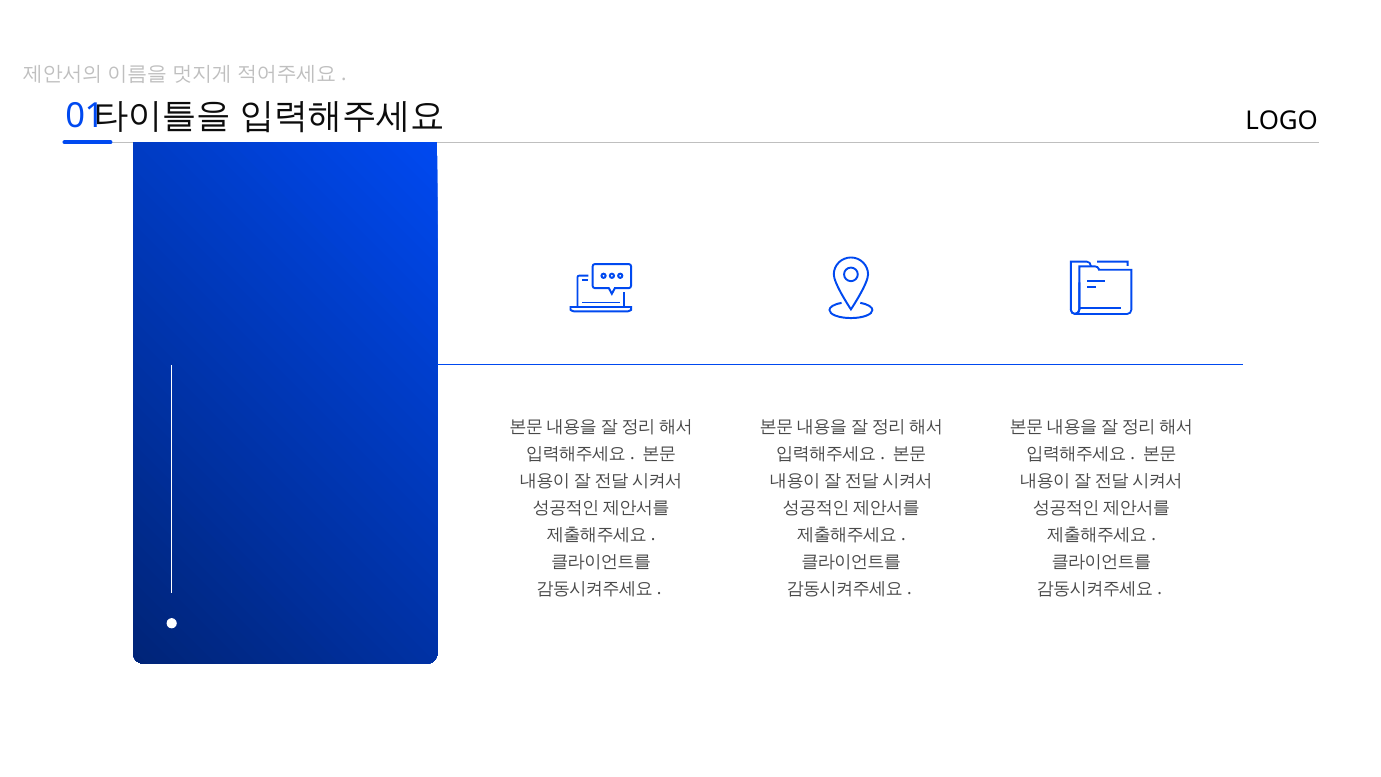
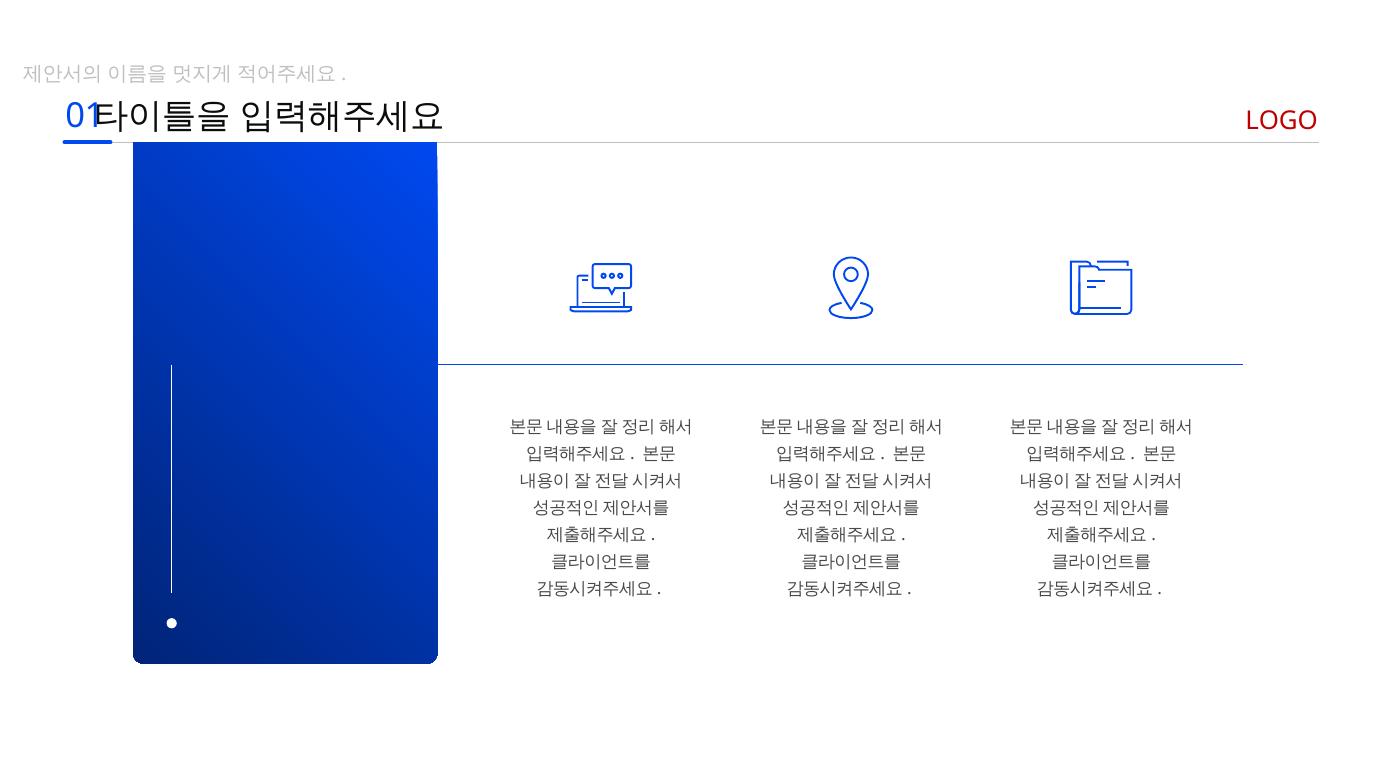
LOGO colour: black -> red (1282, 121)
